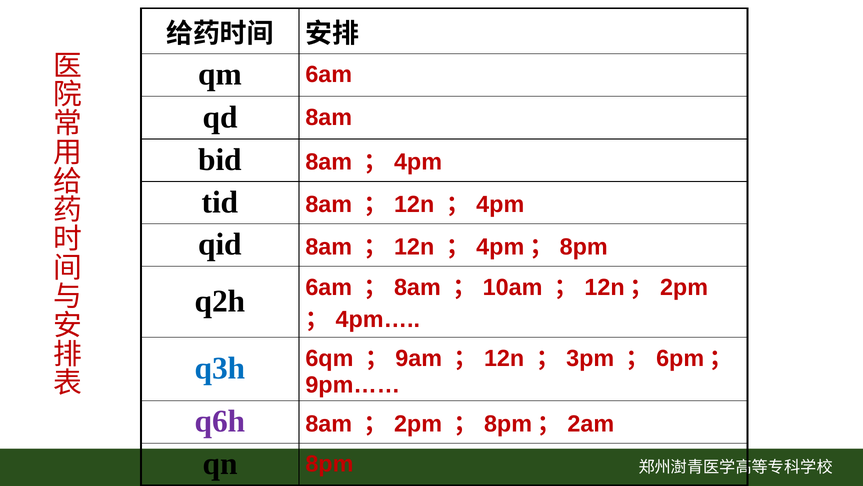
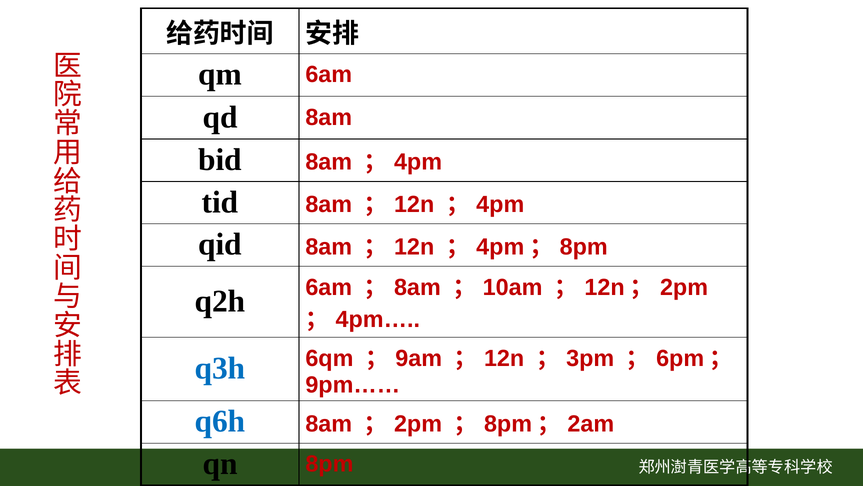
q6h colour: purple -> blue (220, 421)
